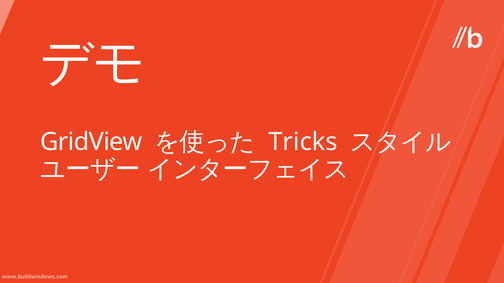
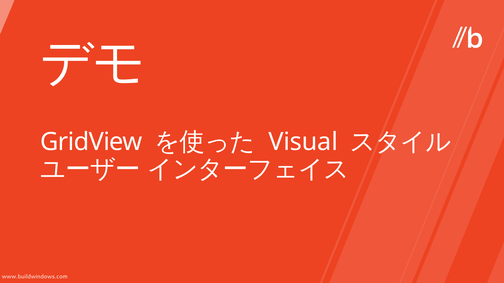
Tricks: Tricks -> Visual (303, 142)
